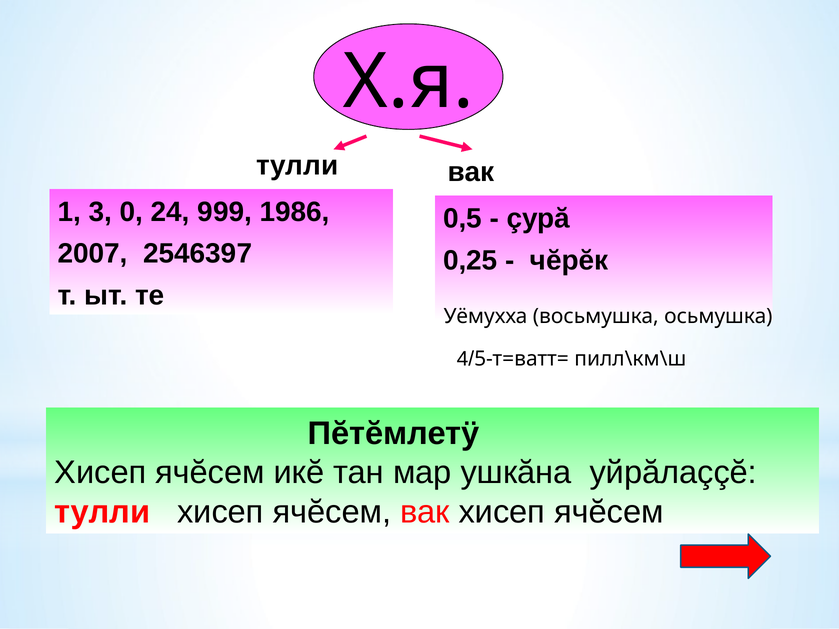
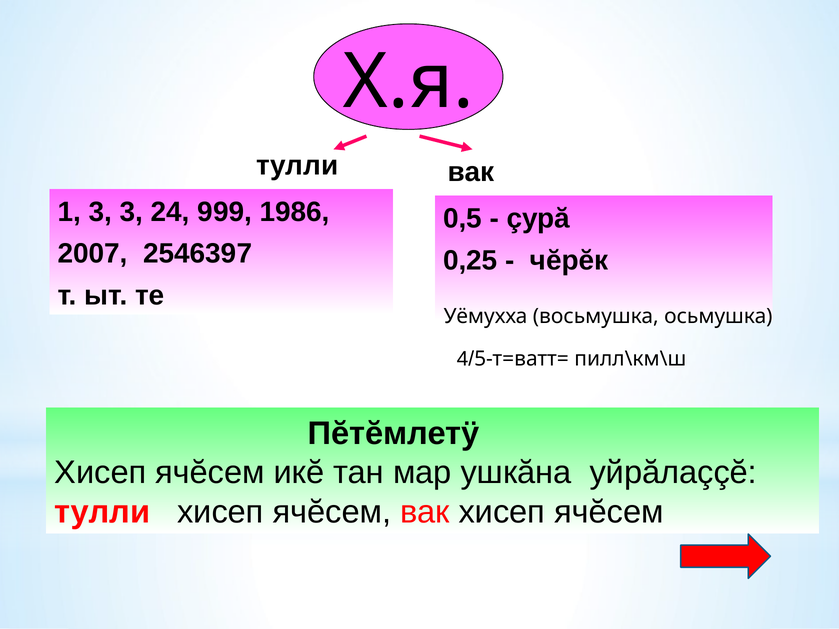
3 0: 0 -> 3 (131, 212)
